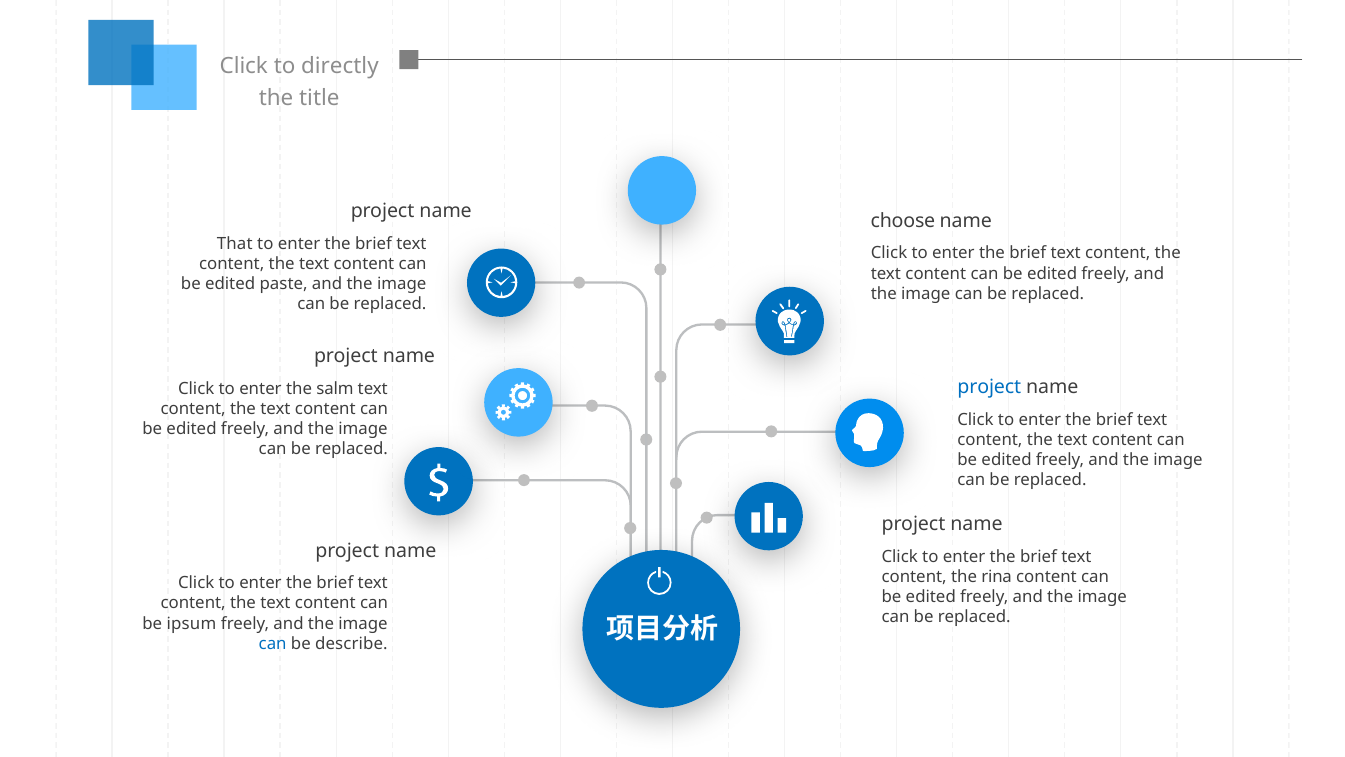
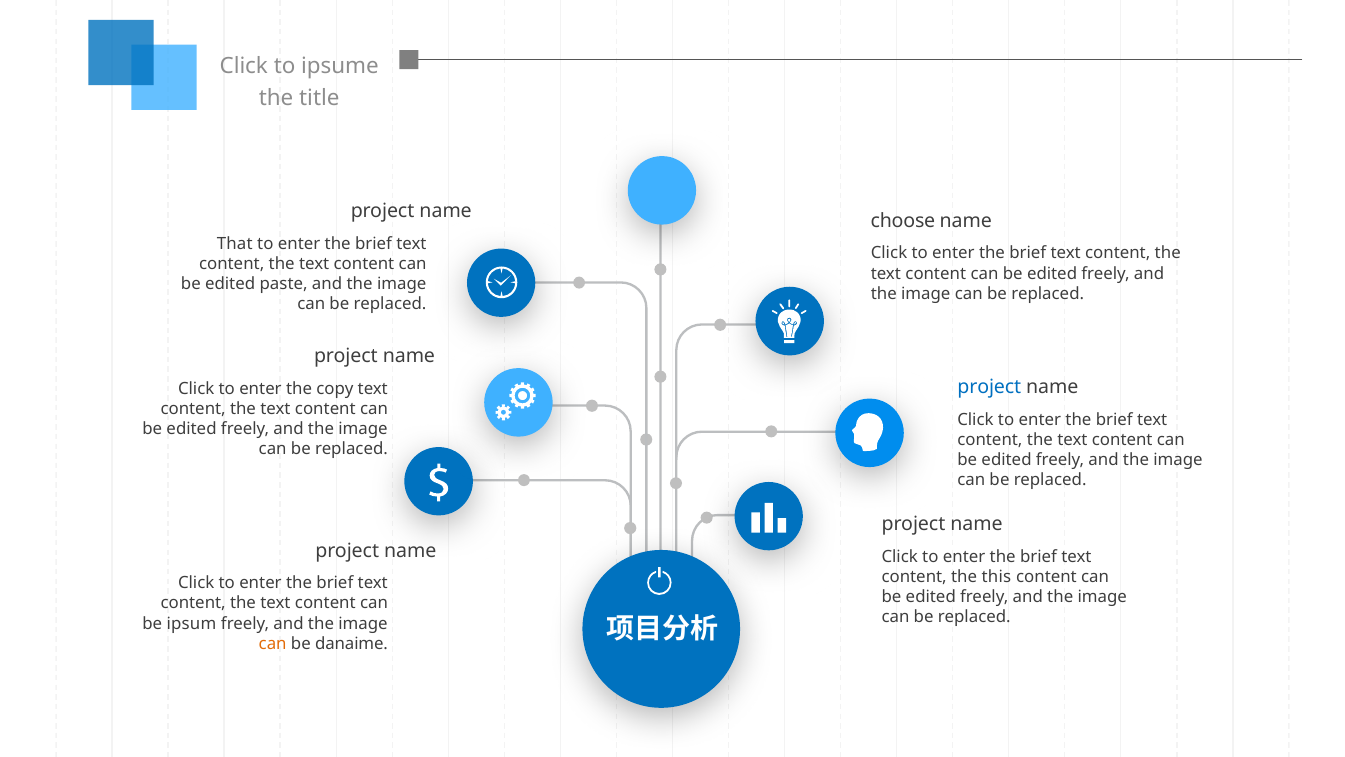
directly: directly -> ipsume (340, 66)
salm: salm -> copy (335, 388)
rina: rina -> this (996, 577)
can colour: blue -> orange (273, 644)
describe: describe -> danaime (352, 644)
